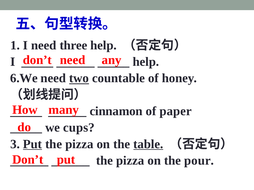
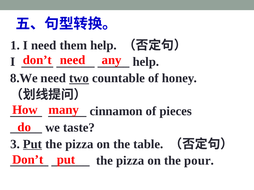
three: three -> them (73, 45)
6.We: 6.We -> 8.We (24, 78)
paper: paper -> pieces (176, 111)
cups: cups -> taste (79, 128)
table underline: present -> none (148, 144)
